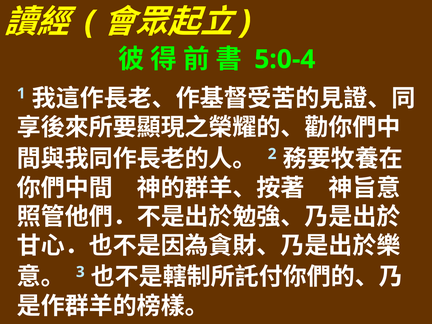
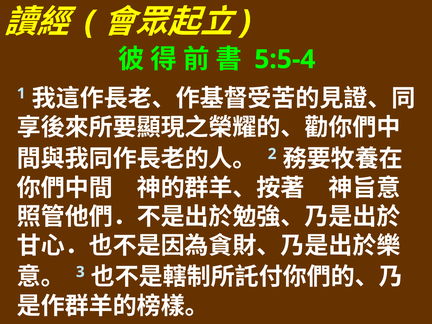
5:0-4: 5:0-4 -> 5:5-4 (285, 59)
